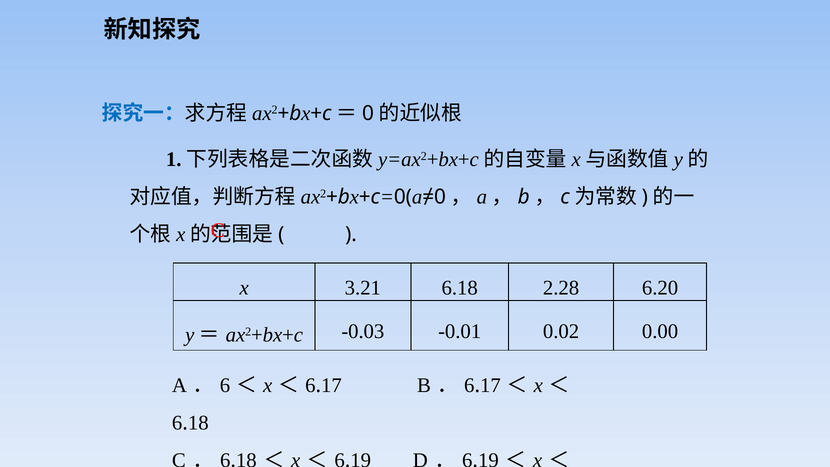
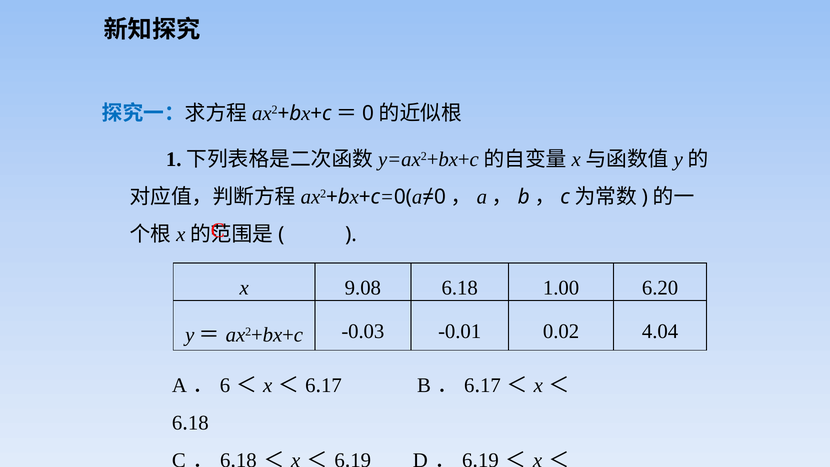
3.21: 3.21 -> 9.08 (363, 288)
2.28: 2.28 -> 1.00 (561, 288)
0.00: 0.00 -> 4.04 (660, 331)
